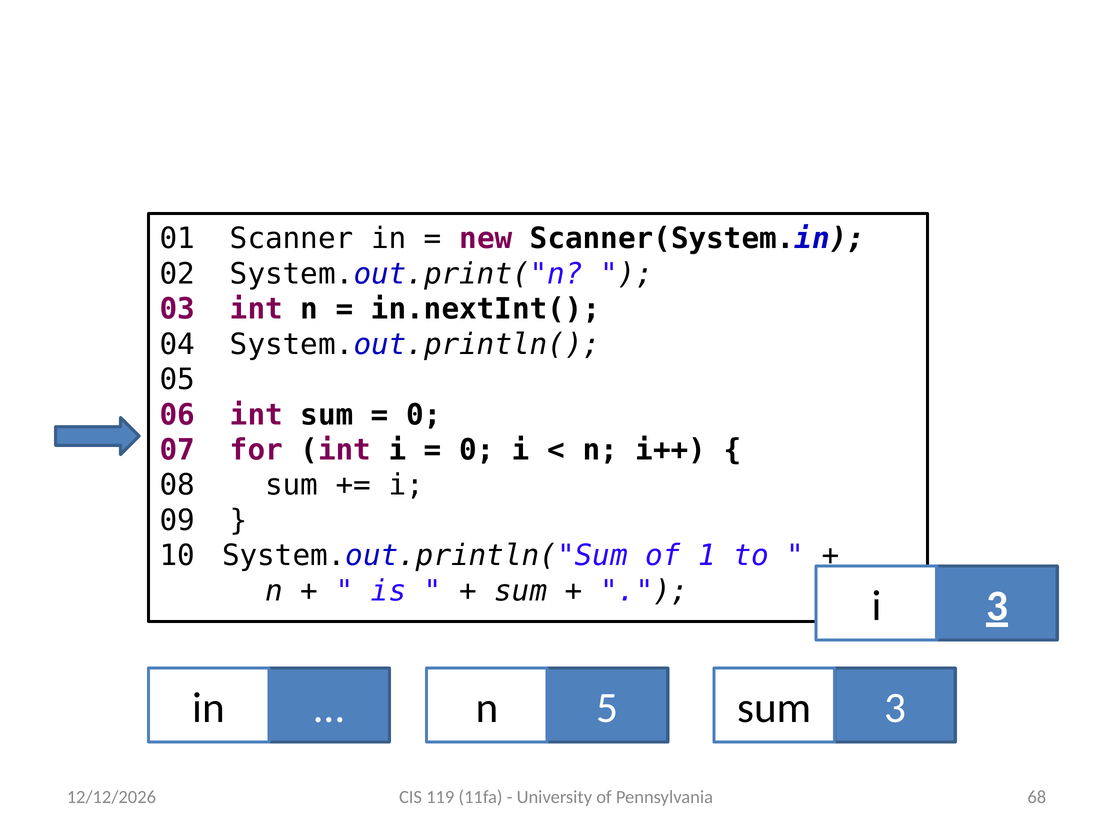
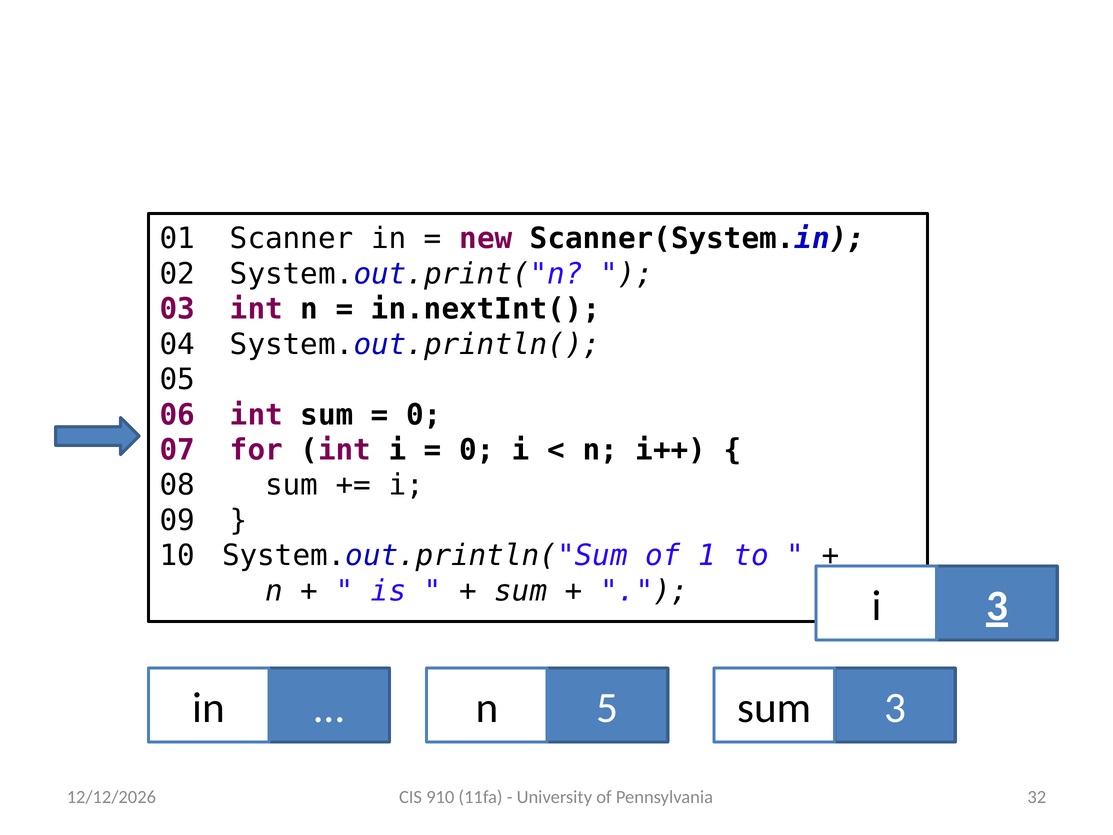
119: 119 -> 910 (440, 797)
68: 68 -> 32 (1037, 797)
